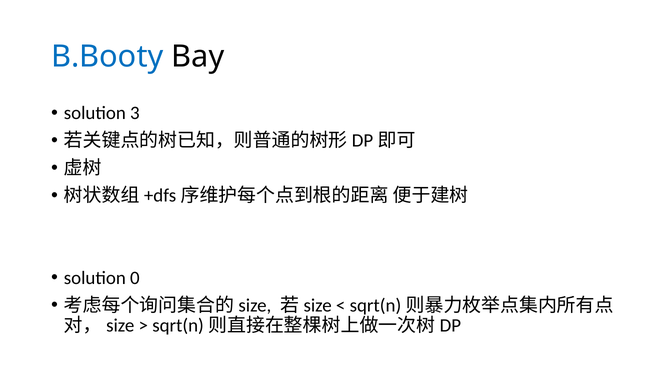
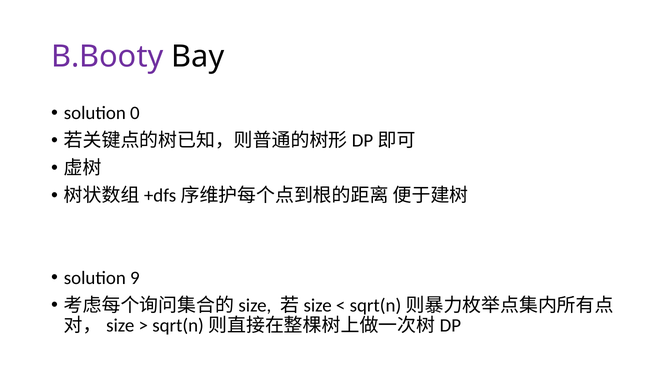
B.Booty colour: blue -> purple (107, 56)
3: 3 -> 0 (135, 113)
0: 0 -> 9 (135, 278)
